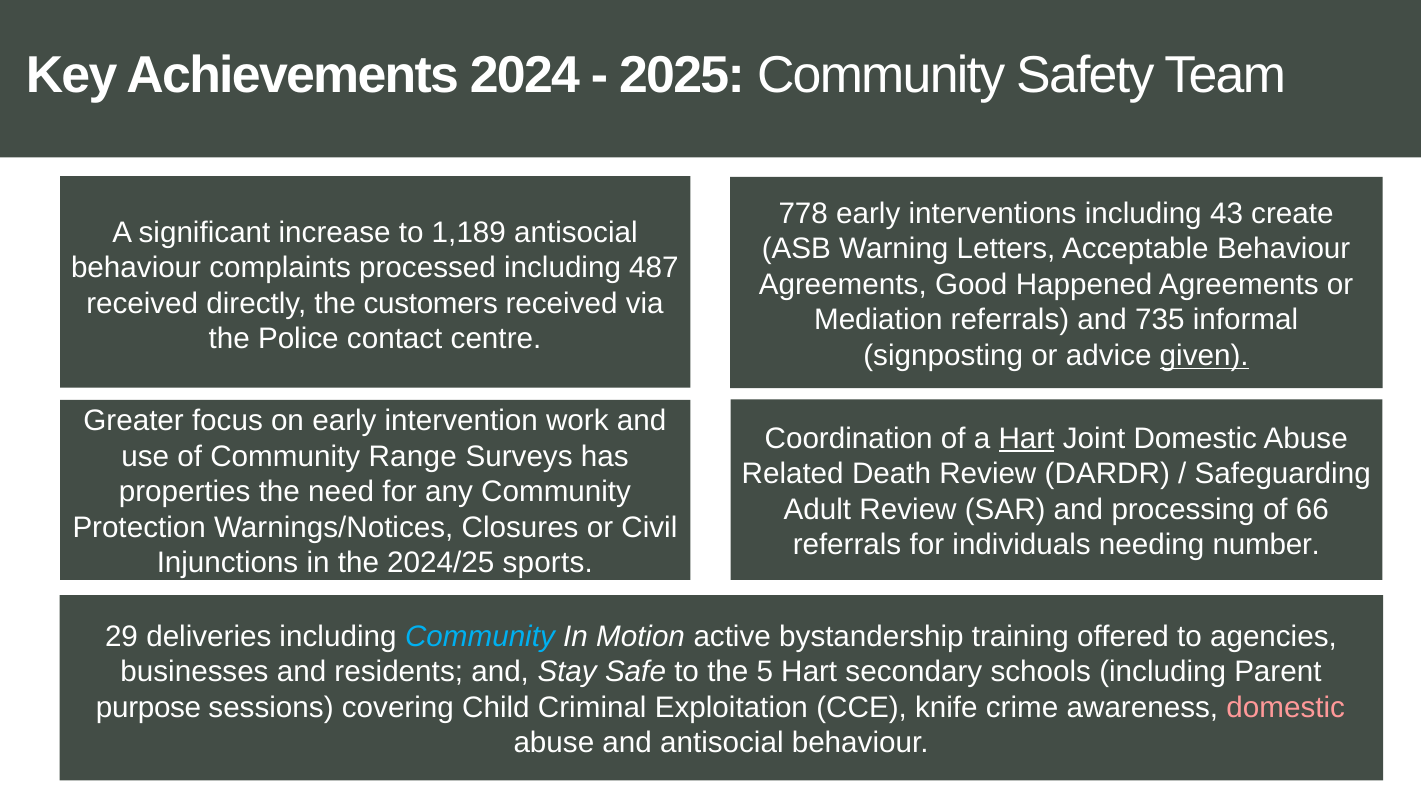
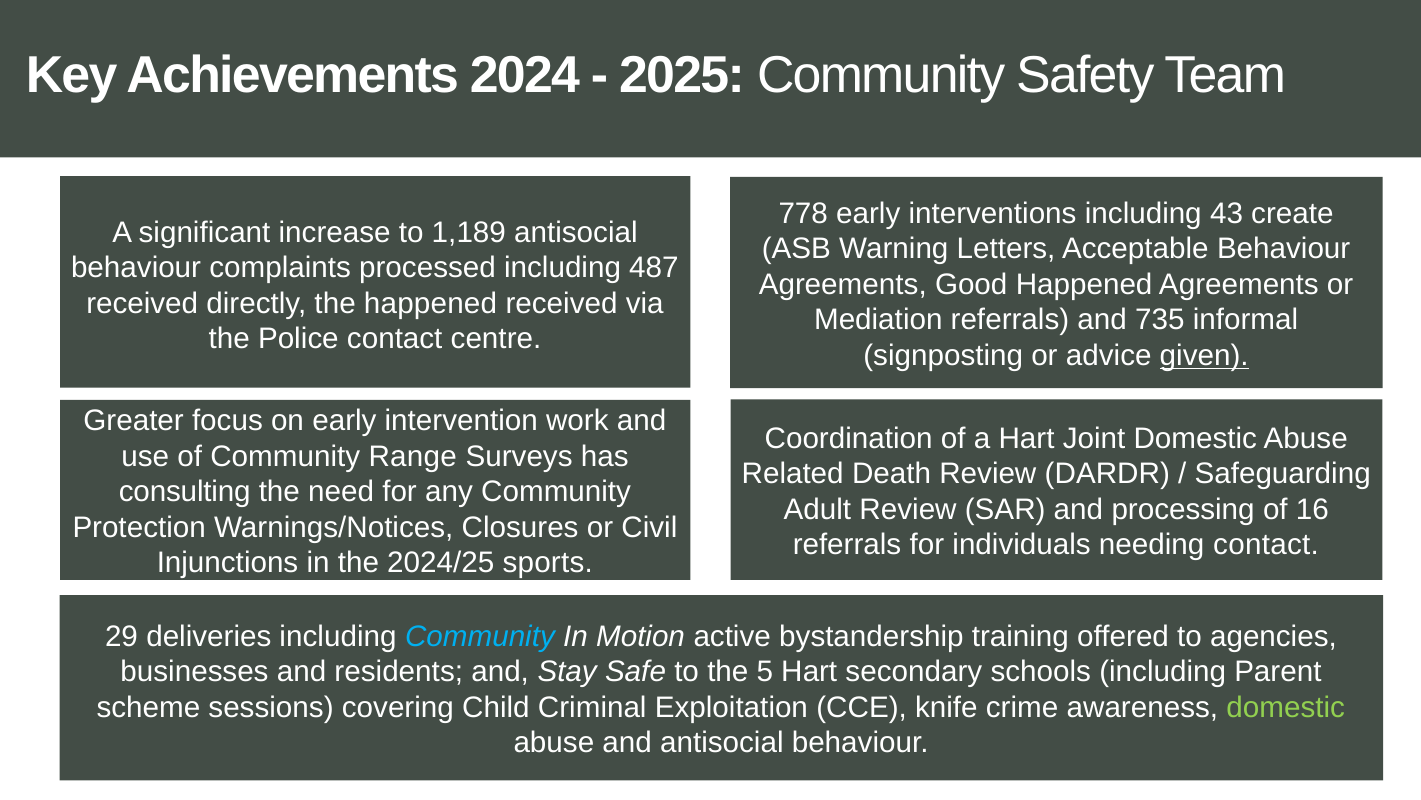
the customers: customers -> happened (431, 303)
Hart underline: present -> none (1027, 438)
properties: properties -> consulting (185, 492)
66: 66 -> 16 (1312, 509)
needing number: number -> contact (1266, 545)
purpose: purpose -> scheme (148, 707)
domestic colour: pink -> light green (1286, 707)
